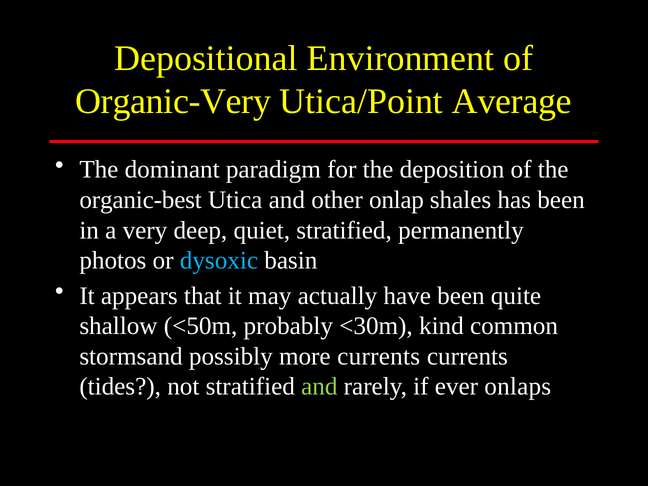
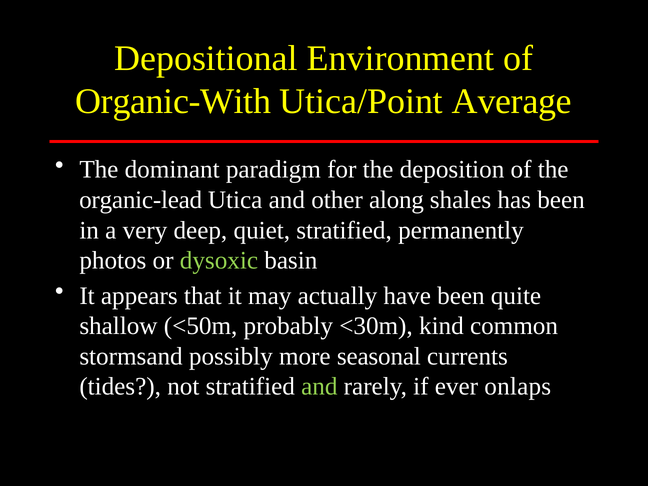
Organic-Very: Organic-Very -> Organic-With (173, 101)
organic-best: organic-best -> organic-lead (141, 200)
onlap: onlap -> along (397, 200)
dysoxic colour: light blue -> light green (219, 260)
more currents: currents -> seasonal (379, 356)
